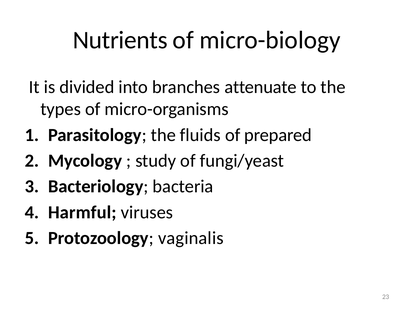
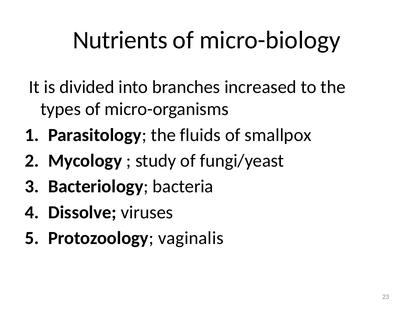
attenuate: attenuate -> increased (260, 87)
prepared: prepared -> smallpox (278, 135)
Harmful: Harmful -> Dissolve (82, 212)
